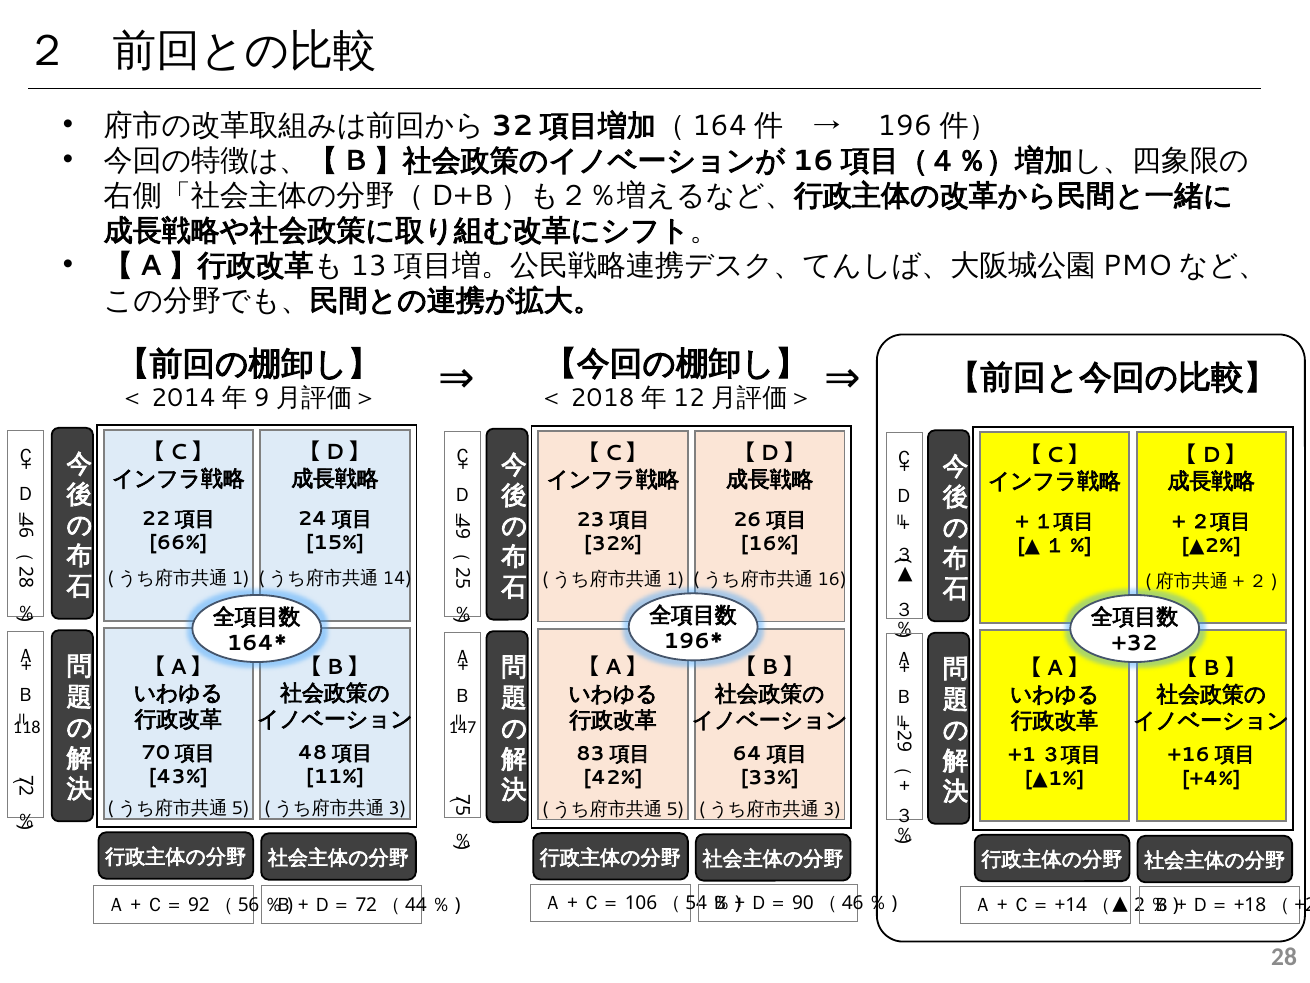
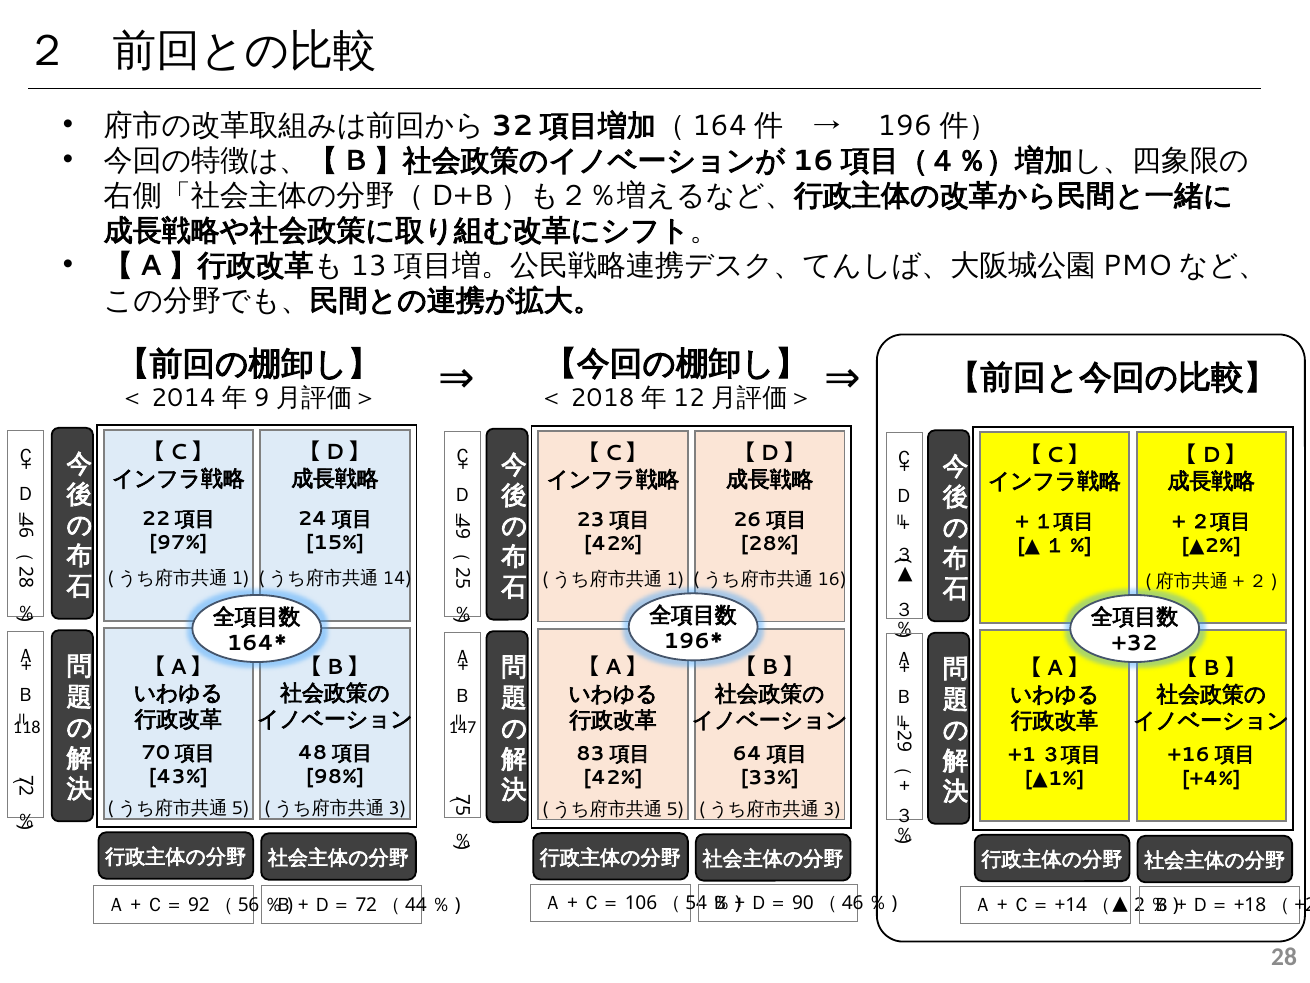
66%: 66% -> 97% (178, 543)
32%: 32% -> 42% (613, 544)
16%: 16% -> 28% (770, 544)
11%: 11% -> 98% (335, 777)
